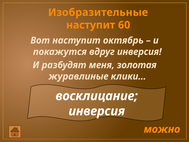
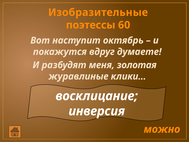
наступит: наступит -> поэтессы (91, 25)
вдруг инверсия: инверсия -> думаете (139, 52)
